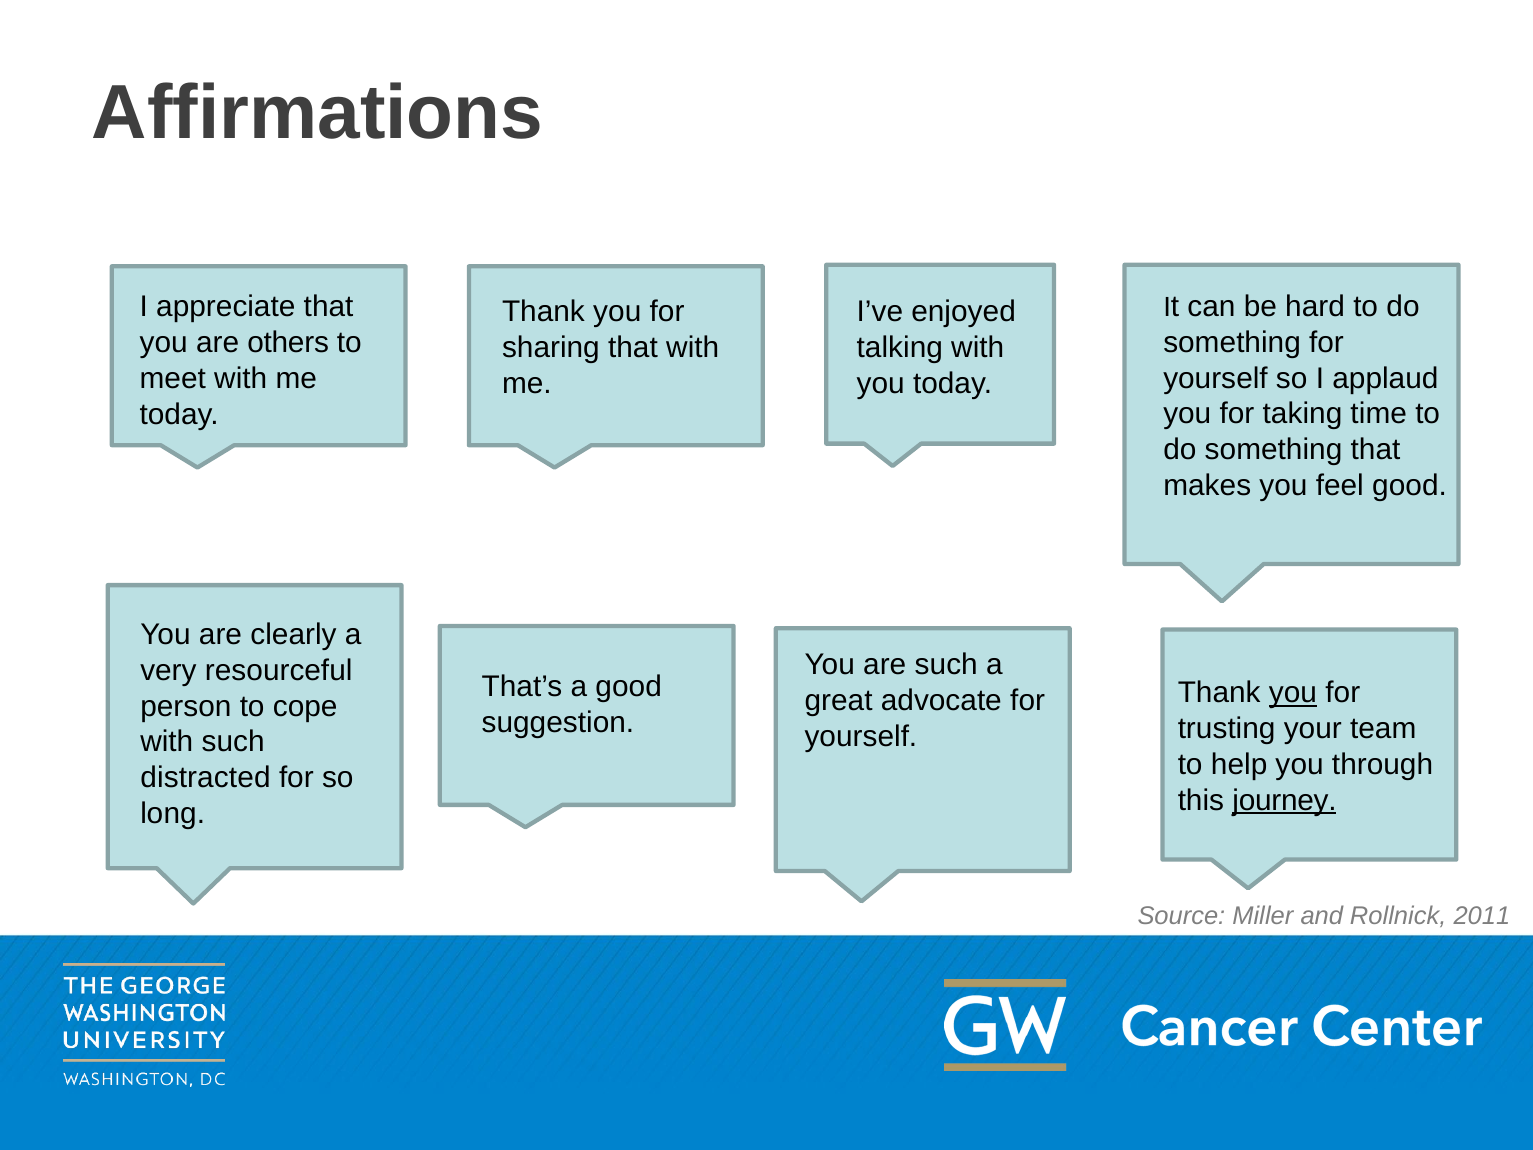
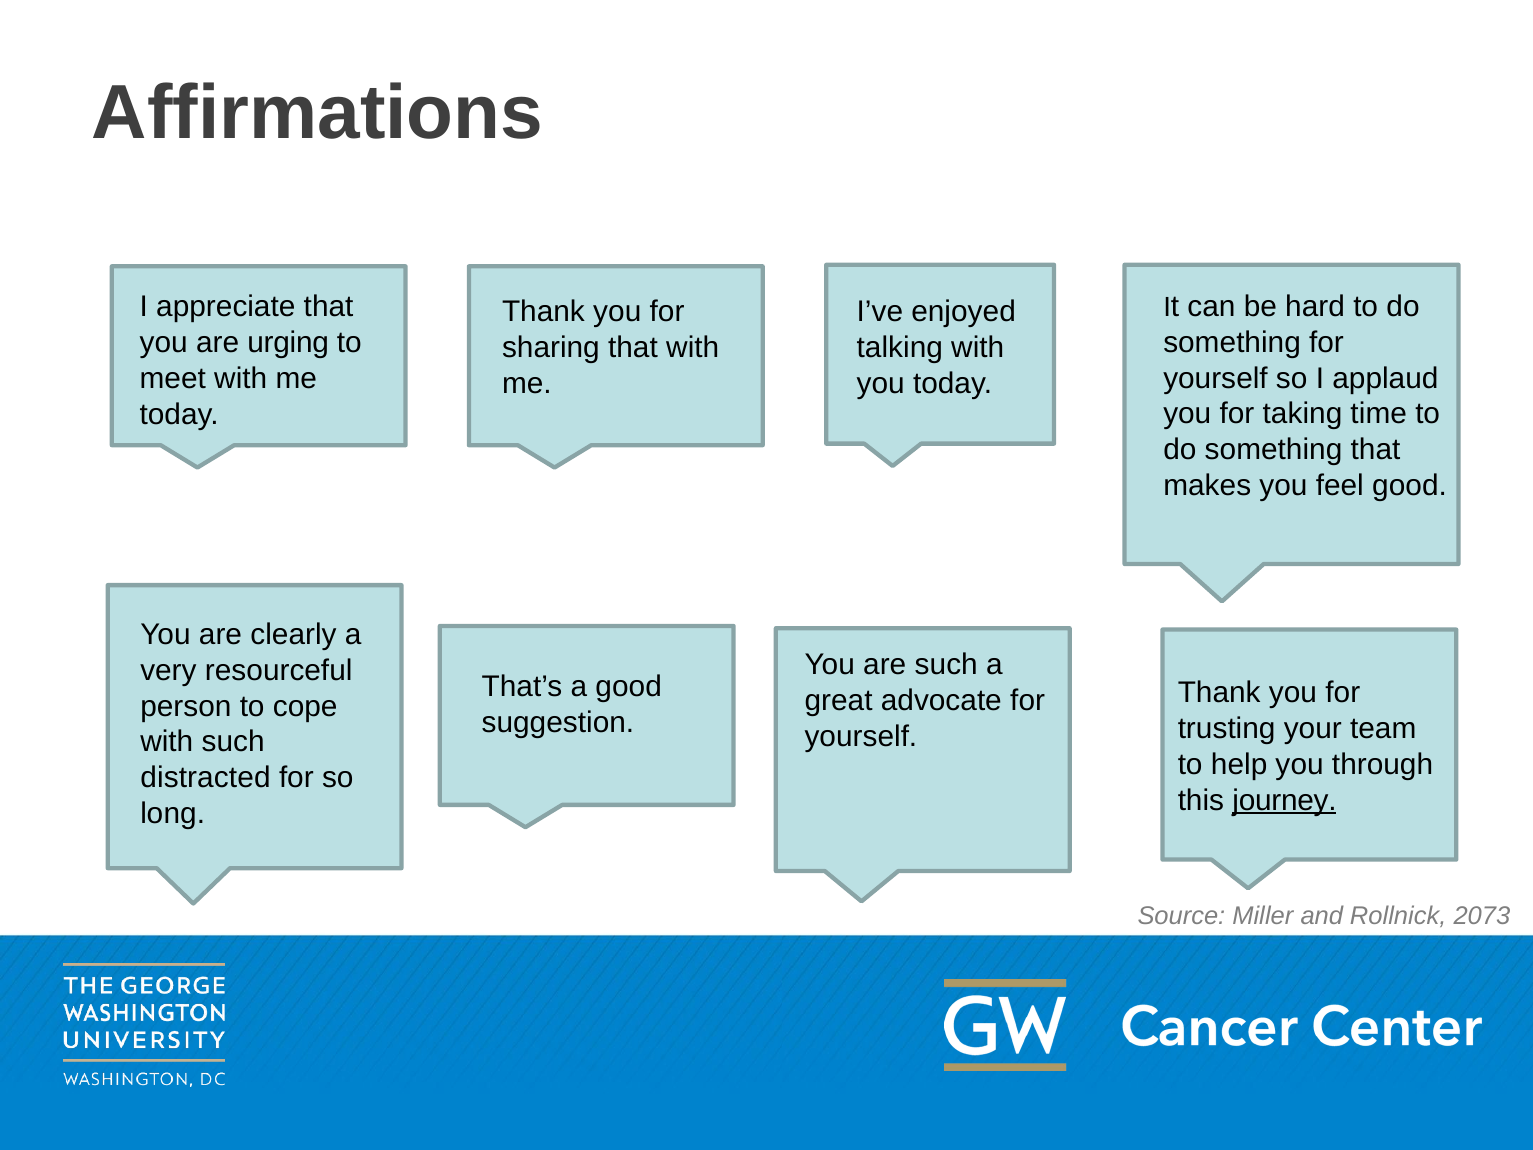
others: others -> urging (288, 343)
you underline: present -> none (1293, 693)
2011: 2011 -> 2073 (1482, 916)
